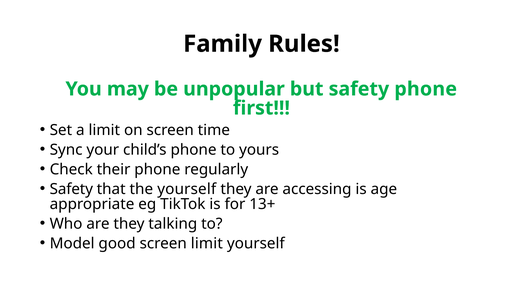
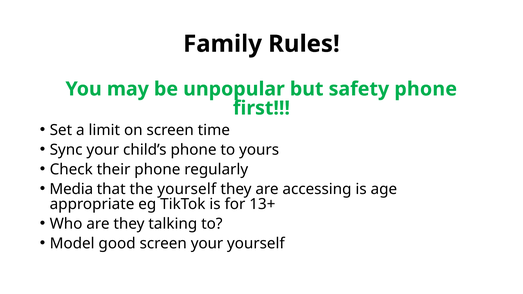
Safety: Safety -> Media (71, 189)
screen limit: limit -> your (207, 244)
